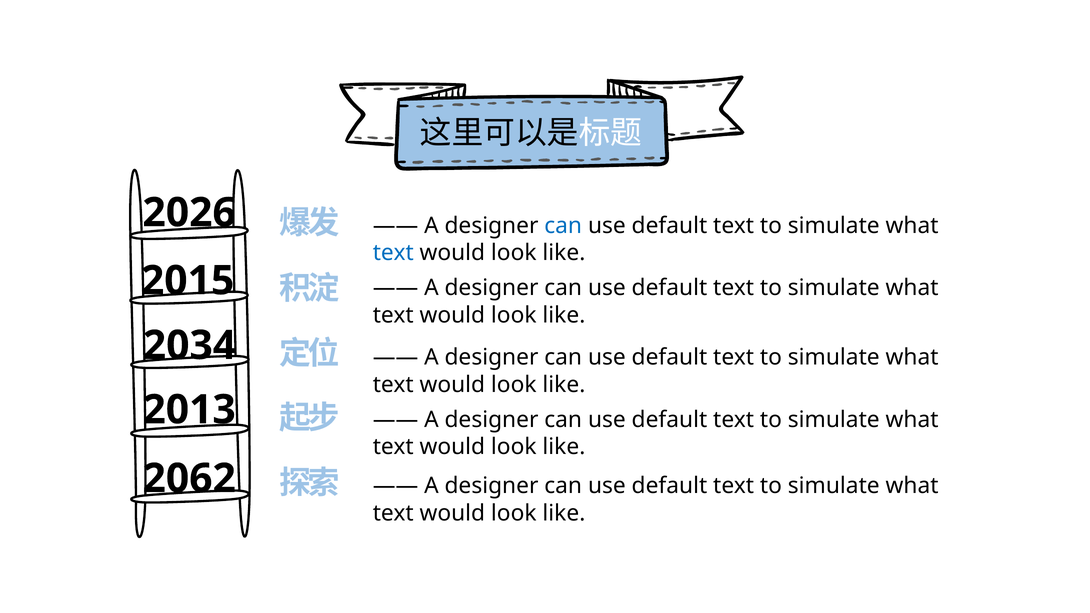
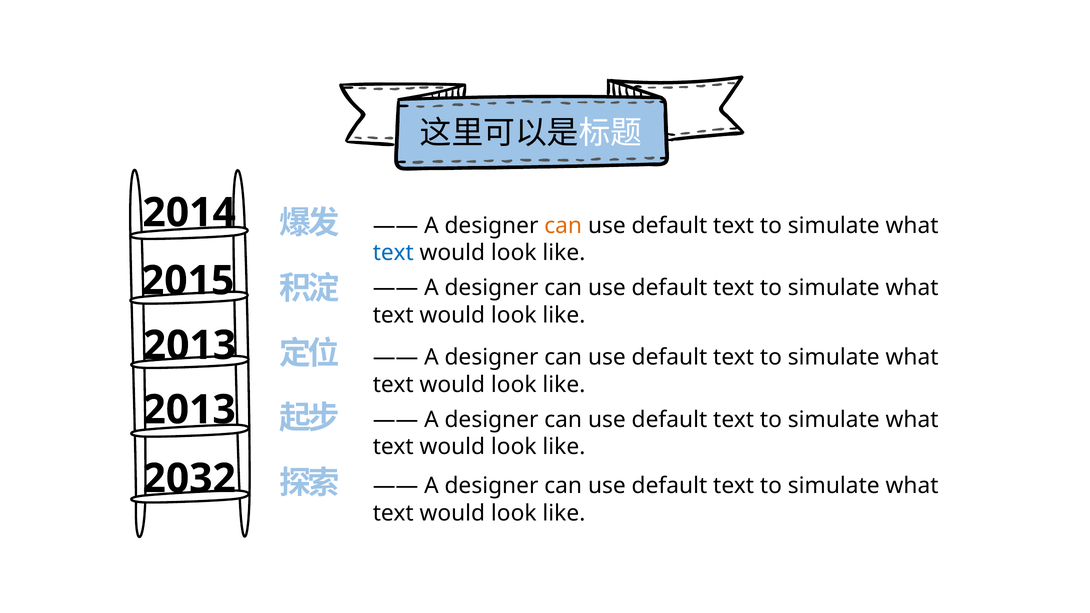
2026: 2026 -> 2014 (189, 213)
can colour: blue -> orange (563, 226)
2034: 2034 -> 2013 (190, 346)
2062: 2062 -> 2032 (189, 479)
